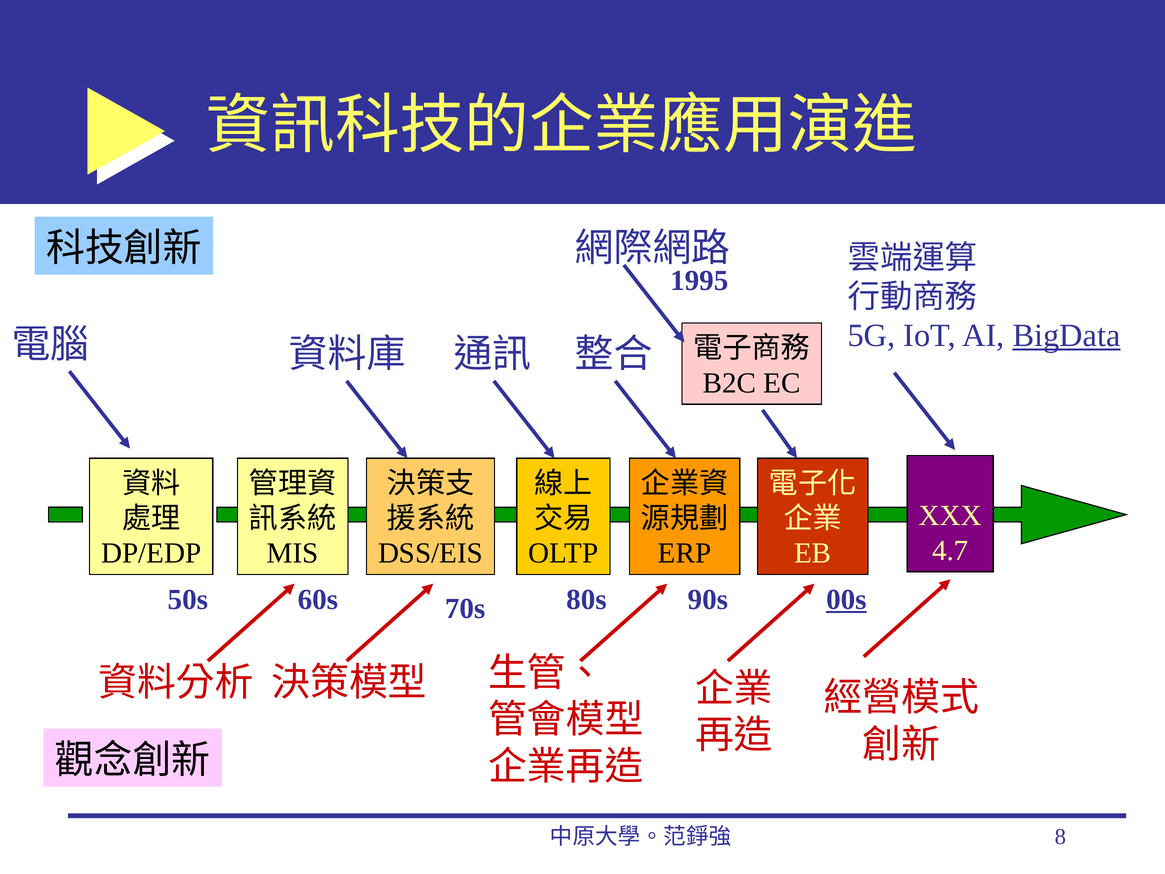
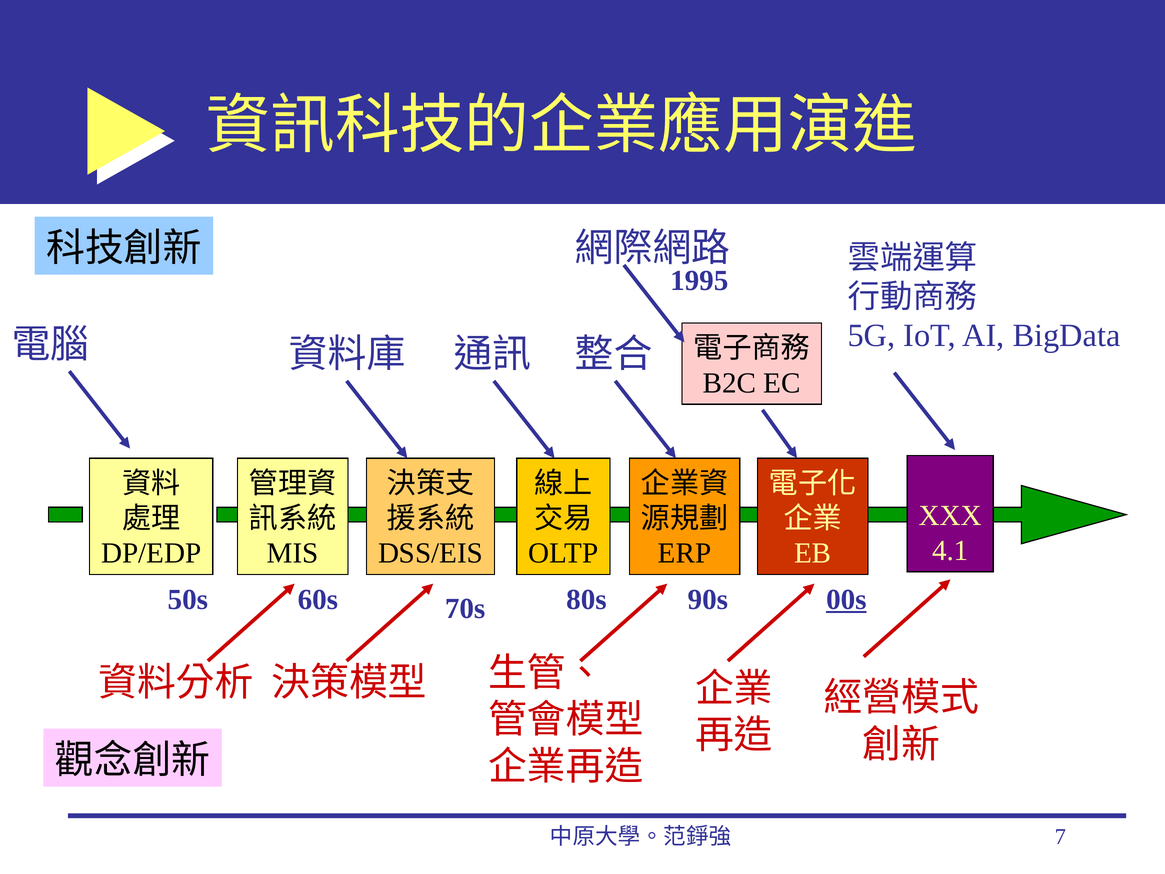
BigData underline: present -> none (1067, 336)
4.7: 4.7 -> 4.1 (950, 550)
8: 8 -> 7 (1060, 837)
